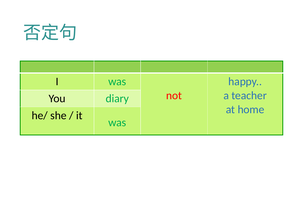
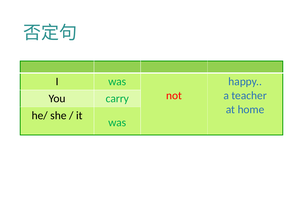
diary: diary -> carry (117, 98)
